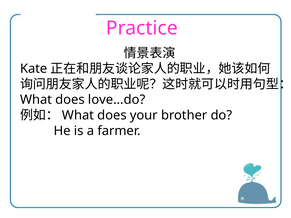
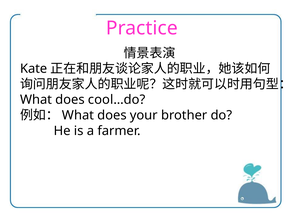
love…do: love…do -> cool…do (117, 100)
